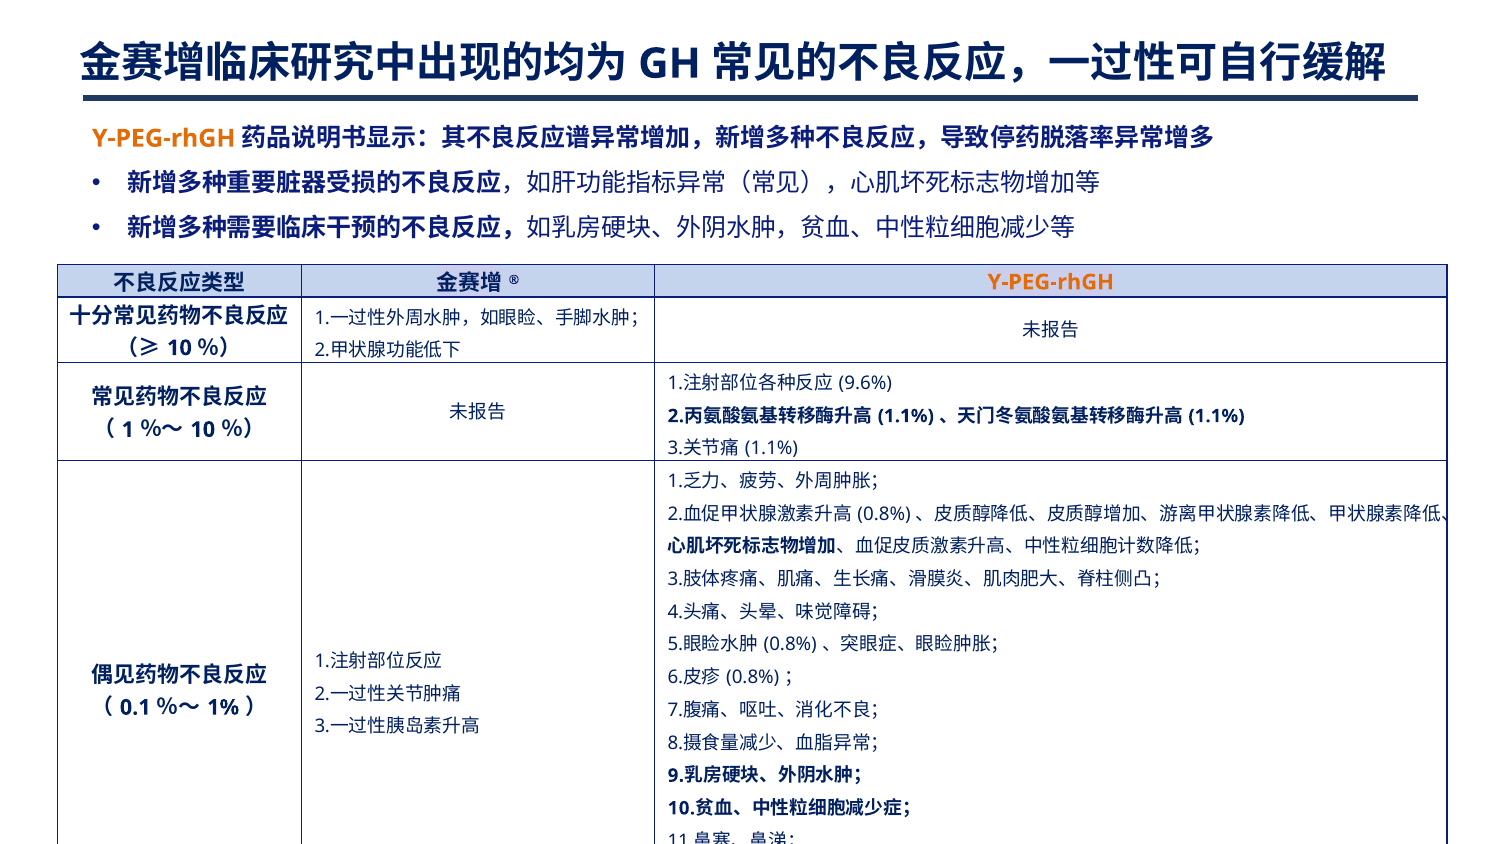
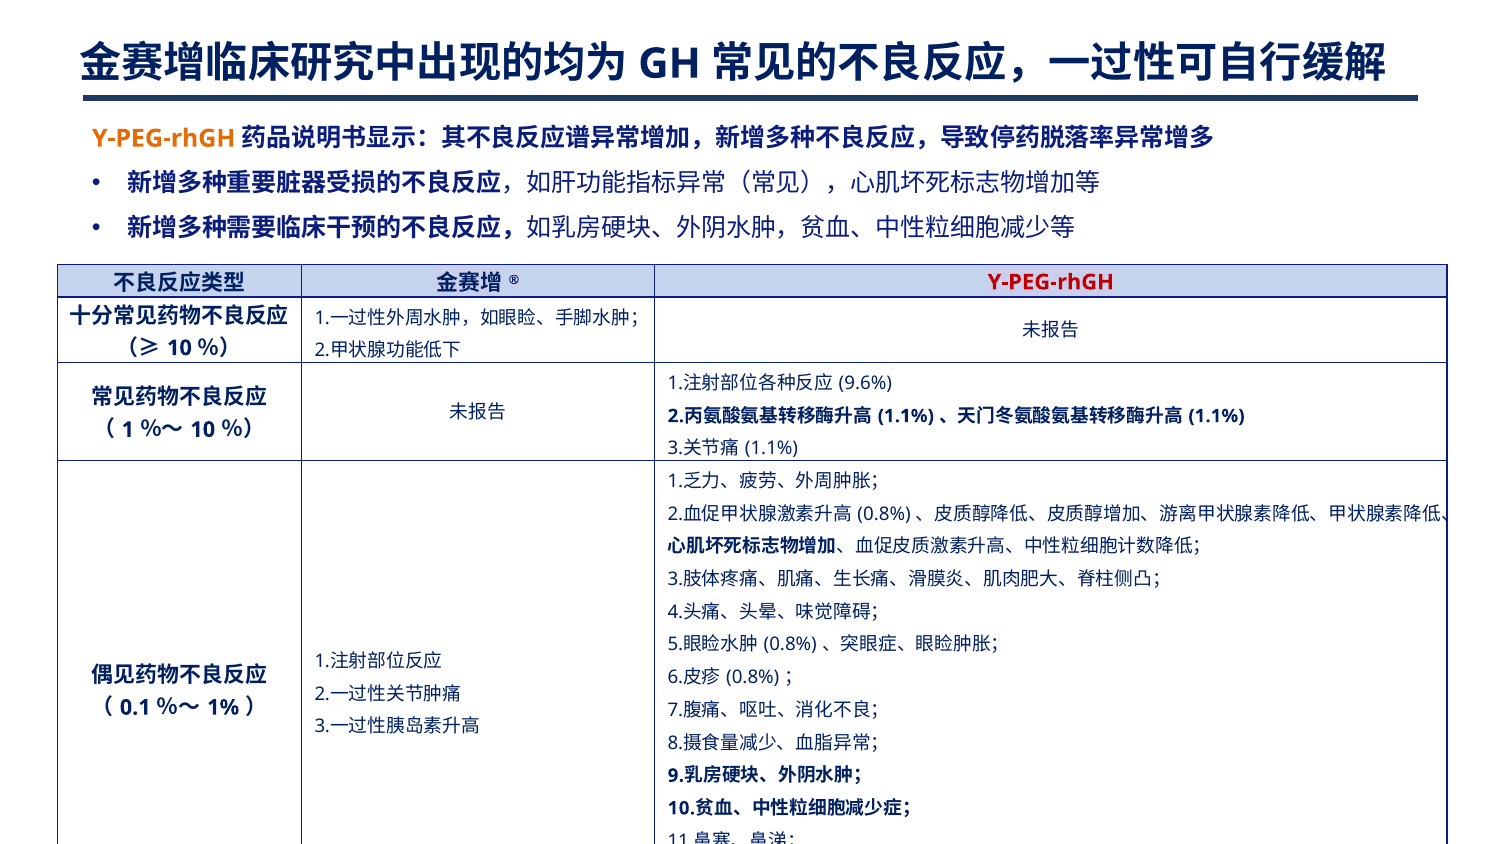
Y-PEG-rhGH colour: orange -> red (1051, 282)
